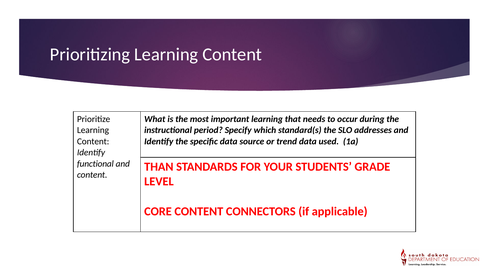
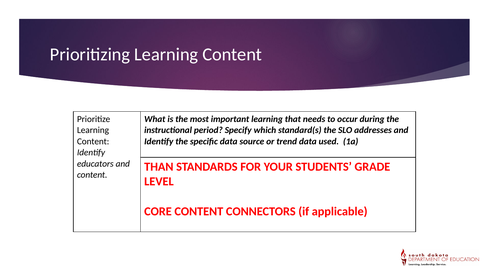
functional: functional -> educators (95, 164)
